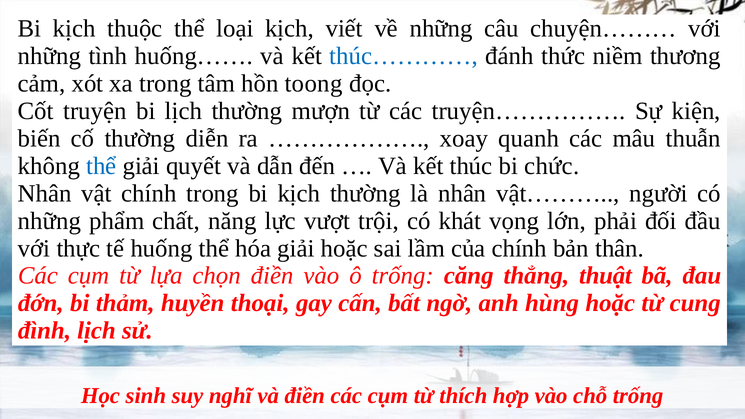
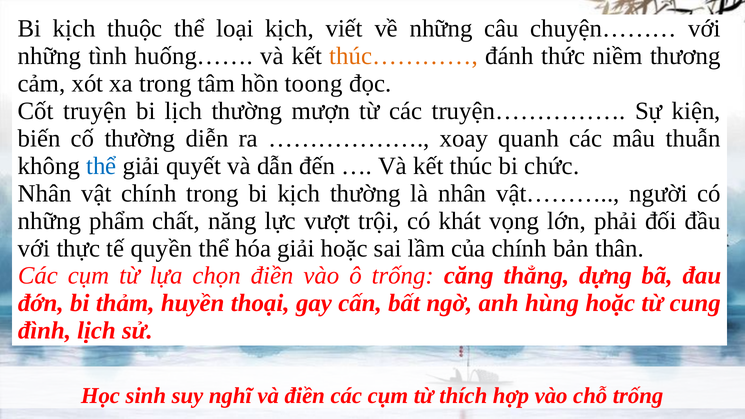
thúc………… colour: blue -> orange (404, 56)
huống: huống -> quyền (161, 248)
thuật: thuật -> dựng (605, 276)
